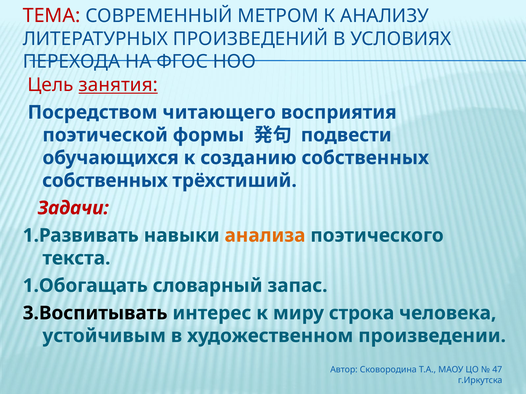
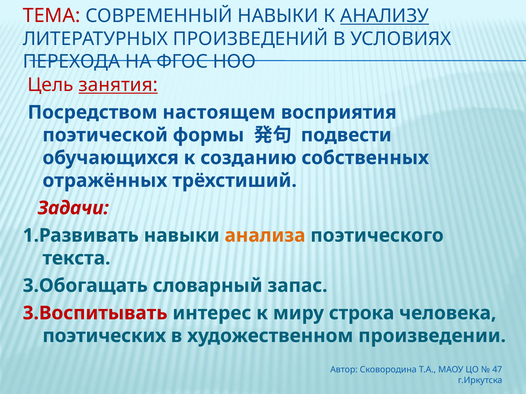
СОВРЕМЕННЫЙ МЕТРОМ: МЕТРОМ -> НАВЫКИ (278, 16)
АНАЛИЗУ underline: none -> present (385, 16)
читающего: читающего -> настоящем (219, 112)
собственных: собственных -> отражённых (105, 181)
1.Обогащать: 1.Обогащать -> 3.Обогащать (85, 286)
3.Воспитывать colour: black -> red (95, 313)
устойчивым: устойчивым -> поэтических (104, 336)
